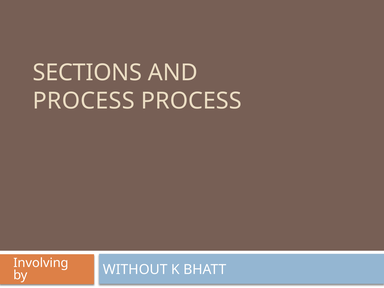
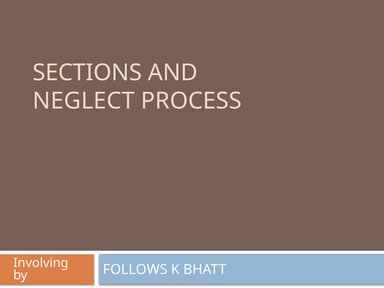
PROCESS: PROCESS -> NEGLECT (84, 101)
WITHOUT: WITHOUT -> FOLLOWS (135, 269)
